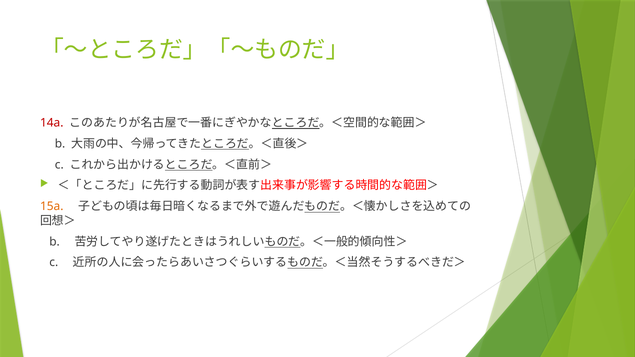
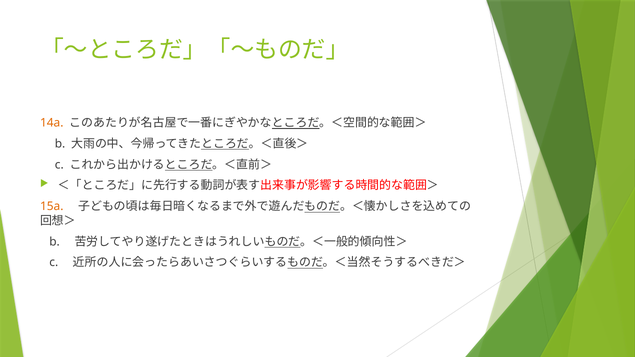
14a colour: red -> orange (52, 123)
